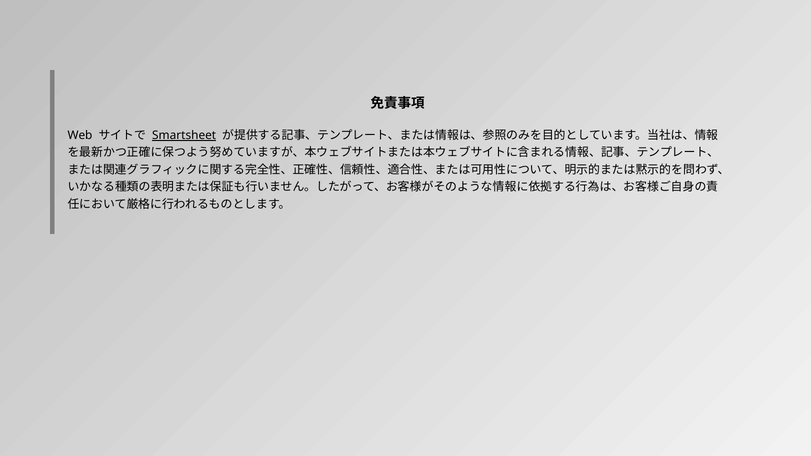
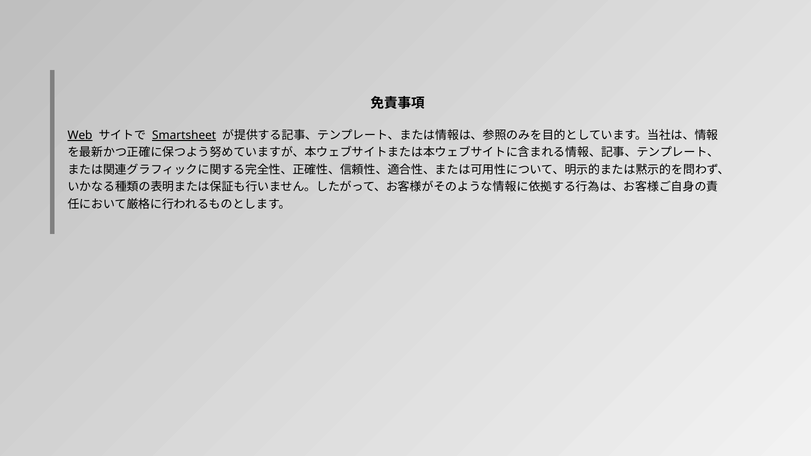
Web underline: none -> present (80, 135)
